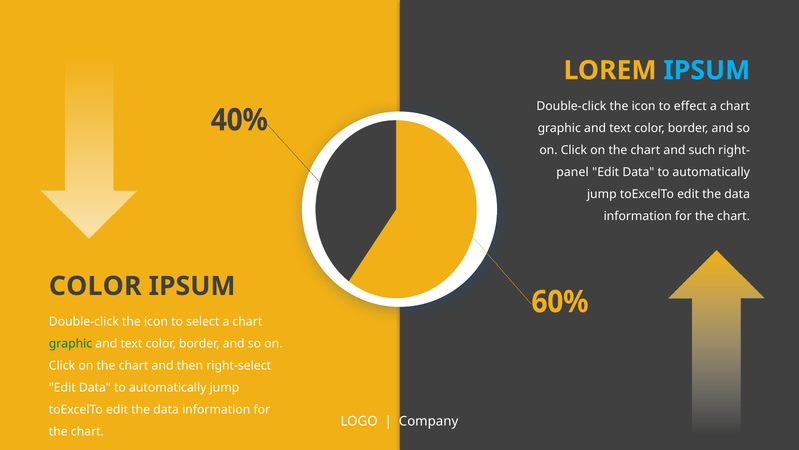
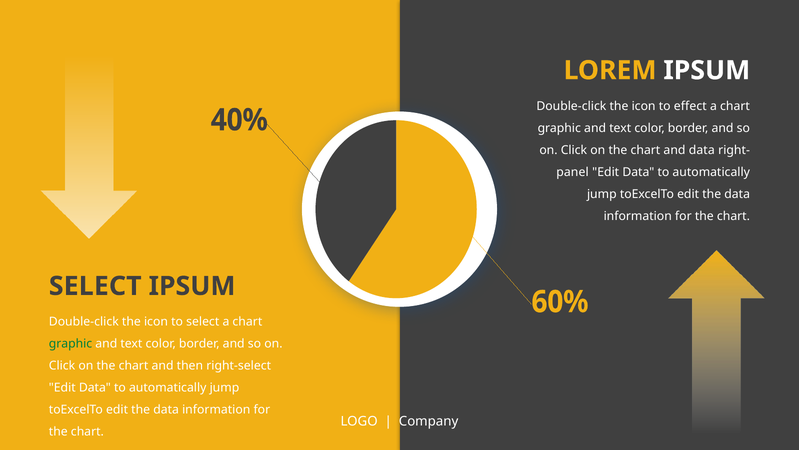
IPSUM colour: light blue -> white (707, 70)
and such: such -> data (702, 150)
COLOR: COLOR -> SELECT (95, 286)
